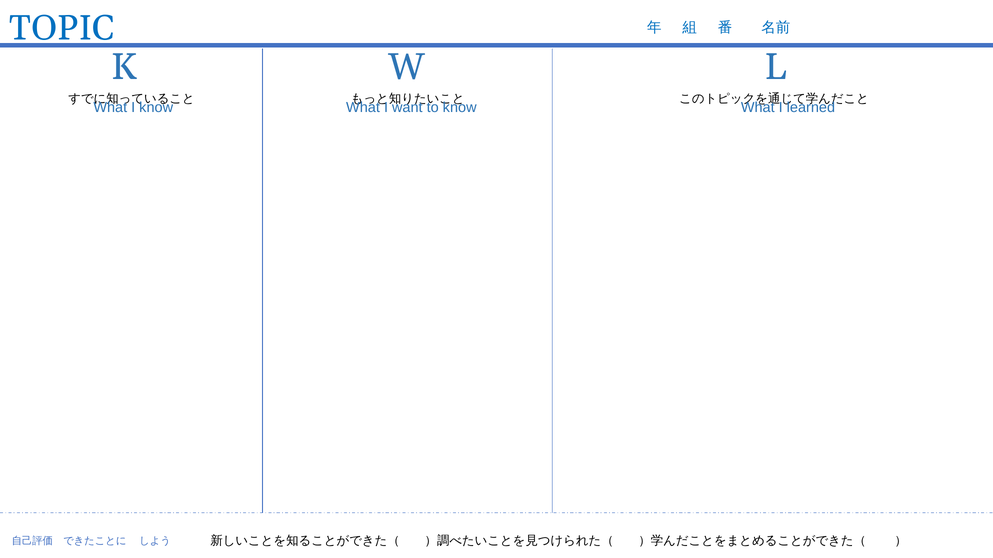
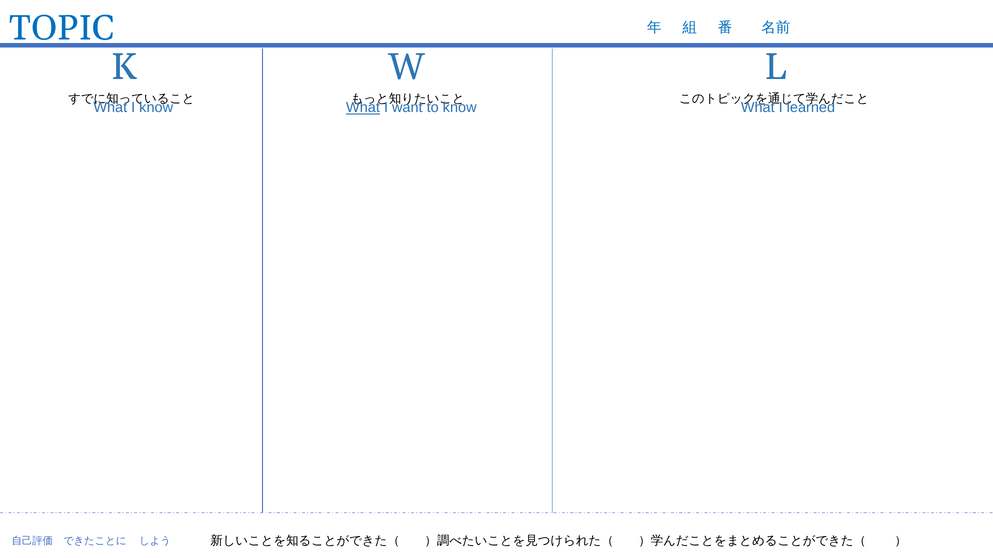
What underline: none -> present (363, 108)
